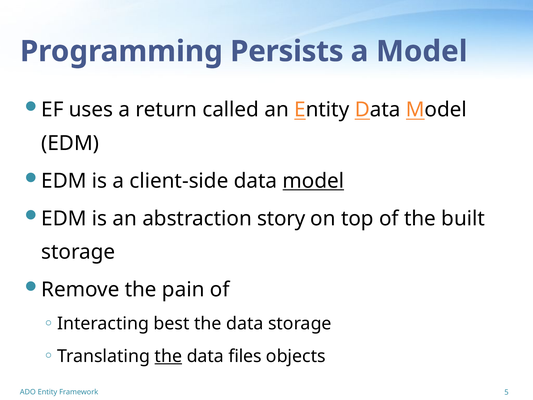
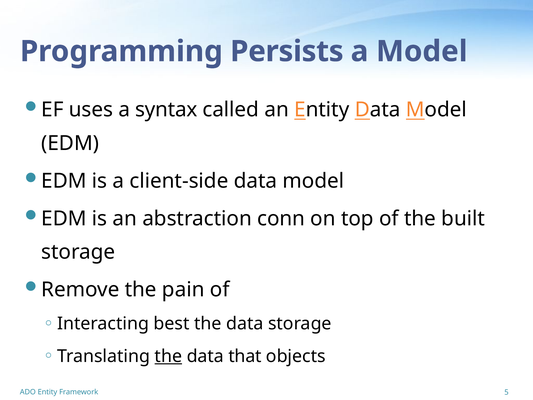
return: return -> syntax (166, 110)
model underline: present -> none (313, 181)
story: story -> conn (281, 218)
files: files -> that (245, 356)
